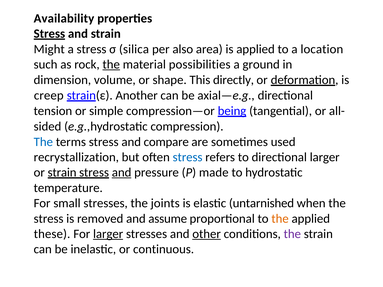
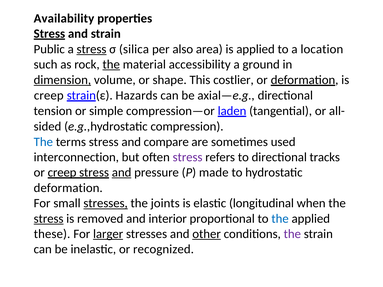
Might: Might -> Public (49, 49)
stress underline: none -> present (92, 49)
possibilities: possibilities -> accessibility (200, 65)
dimension underline: none -> present (62, 80)
directly: directly -> costlier (233, 80)
Another: Another -> Hazards (137, 95)
being: being -> laden (232, 111)
recrystallization: recrystallization -> interconnection (76, 157)
stress colour: blue -> purple (188, 157)
directional larger: larger -> tracks (325, 157)
or strain: strain -> creep (62, 173)
temperature: temperature -> deformation (68, 188)
stresses underline: none -> present (106, 203)
untarnished: untarnished -> longitudinal (261, 203)
stress underline: none -> present (49, 219)
assume: assume -> interior (168, 219)
the colour: orange -> blue (280, 219)
continuous: continuous -> recognized (164, 249)
